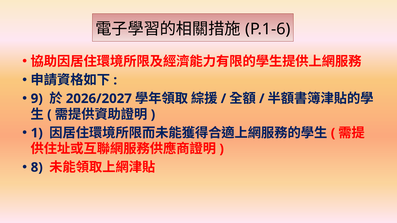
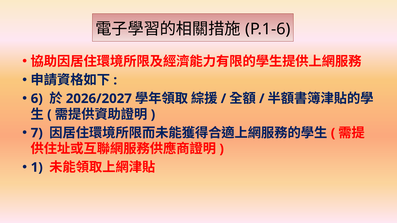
9: 9 -> 6 (37, 99)
1: 1 -> 7 (37, 133)
8: 8 -> 1 (37, 168)
